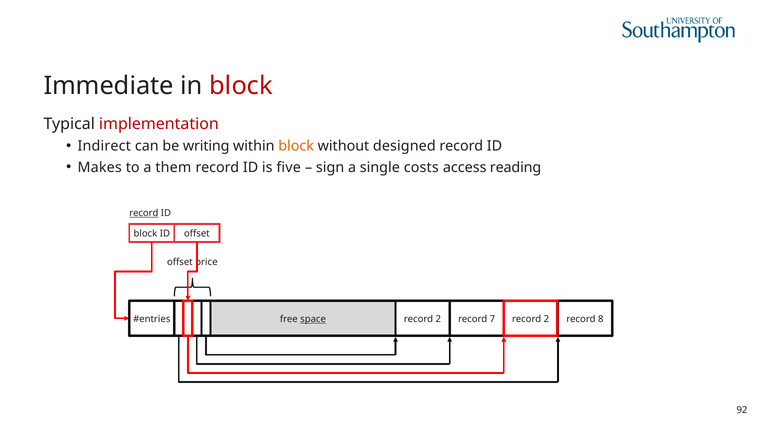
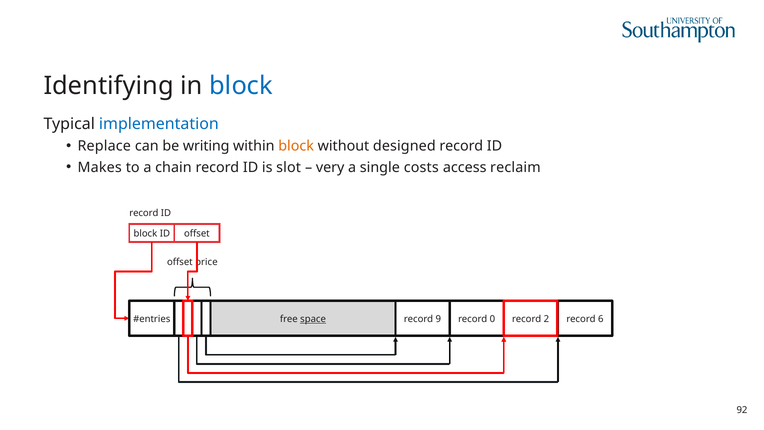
Immediate: Immediate -> Identifying (109, 86)
block colour: red -> blue (241, 86)
implementation colour: red -> blue (159, 124)
Indirect: Indirect -> Replace (104, 146)
them: them -> chain (173, 167)
five: five -> slot (289, 167)
sign: sign -> very (330, 167)
reading: reading -> reclaim (515, 167)
record underline: present -> none (144, 213)
2: 2 -> 9 (438, 319)
7: 7 -> 0 (492, 319)
8: 8 -> 6 (601, 319)
